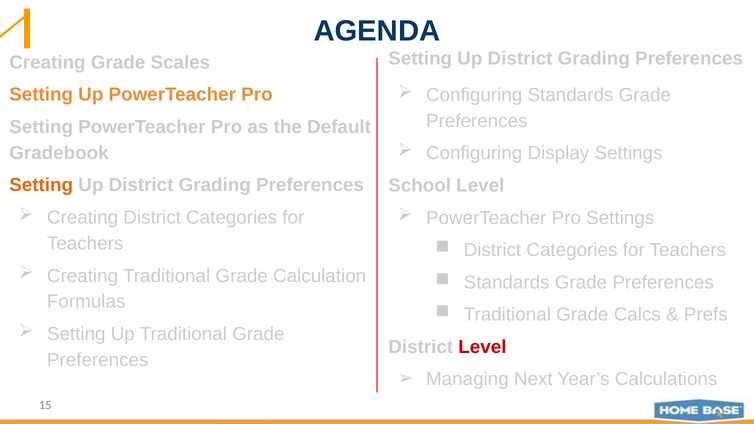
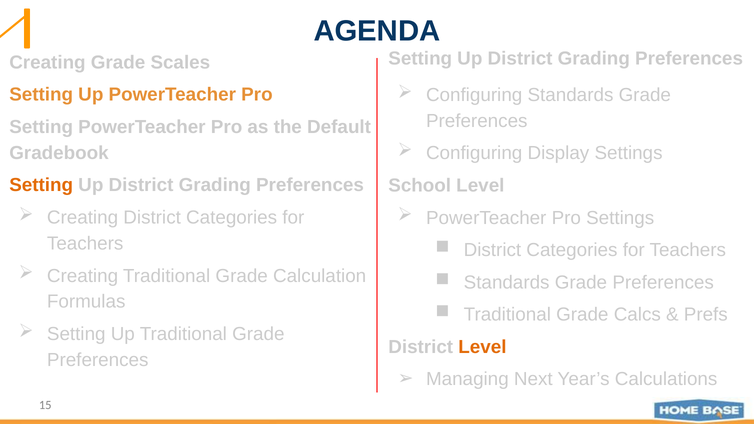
Level colour: red -> orange (482, 347)
